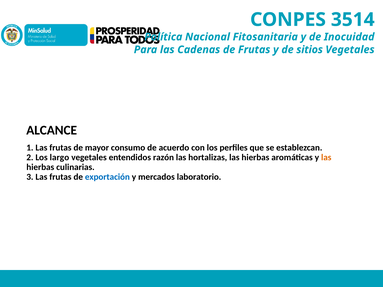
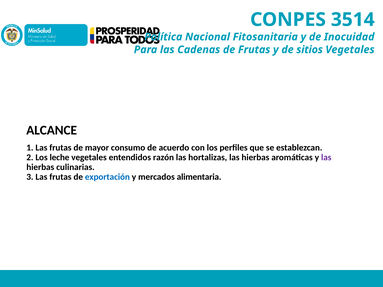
largo: largo -> leche (59, 158)
las colour: orange -> purple (326, 158)
laboratorio: laboratorio -> alimentaria (199, 177)
